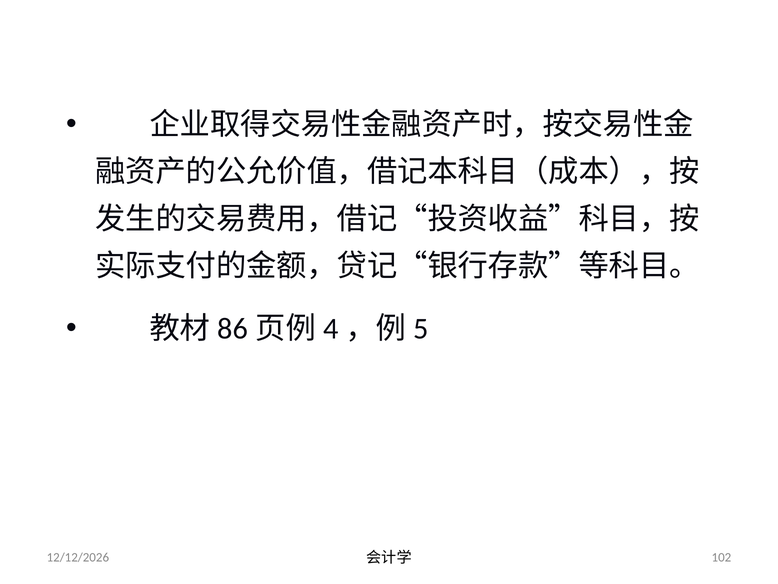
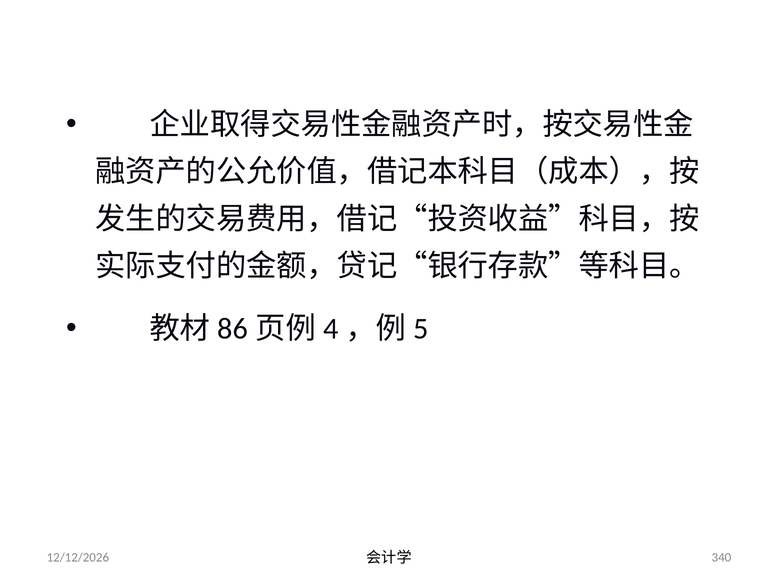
102: 102 -> 340 (721, 557)
